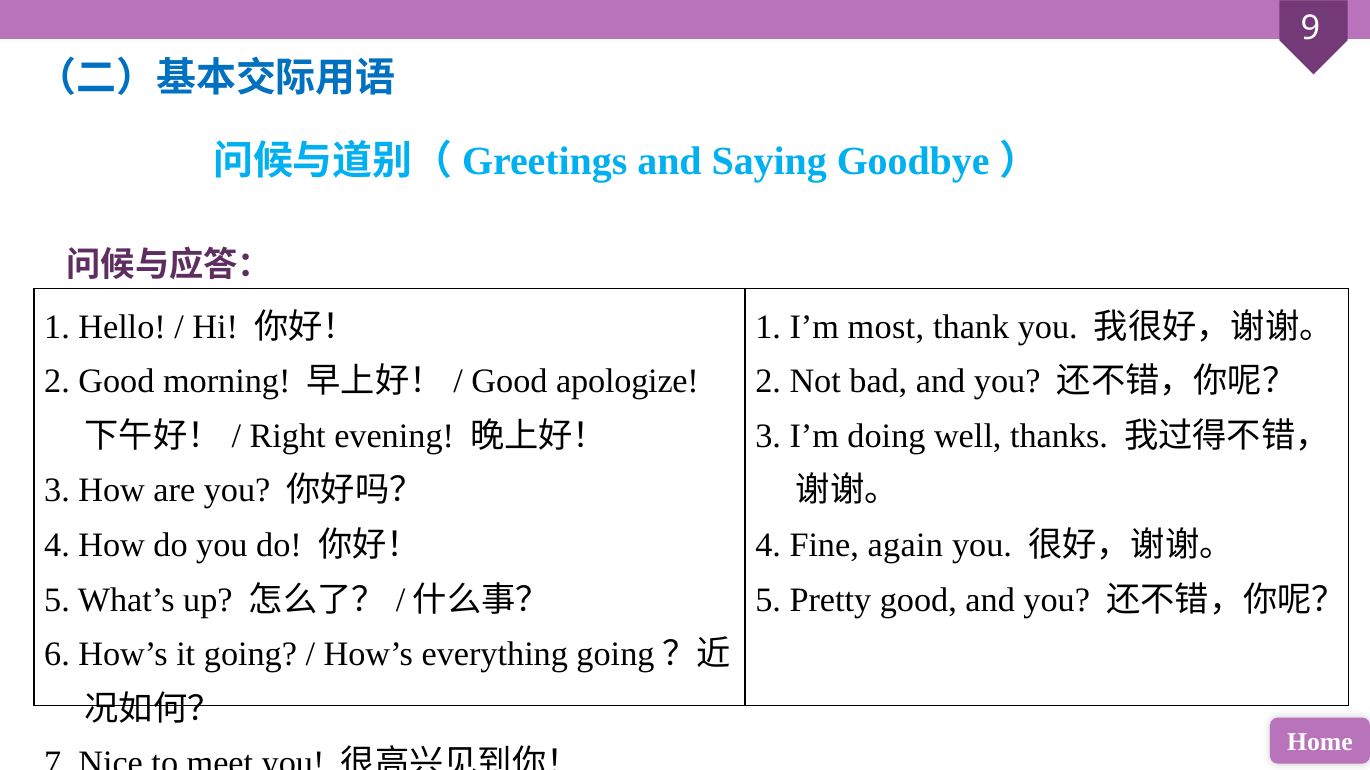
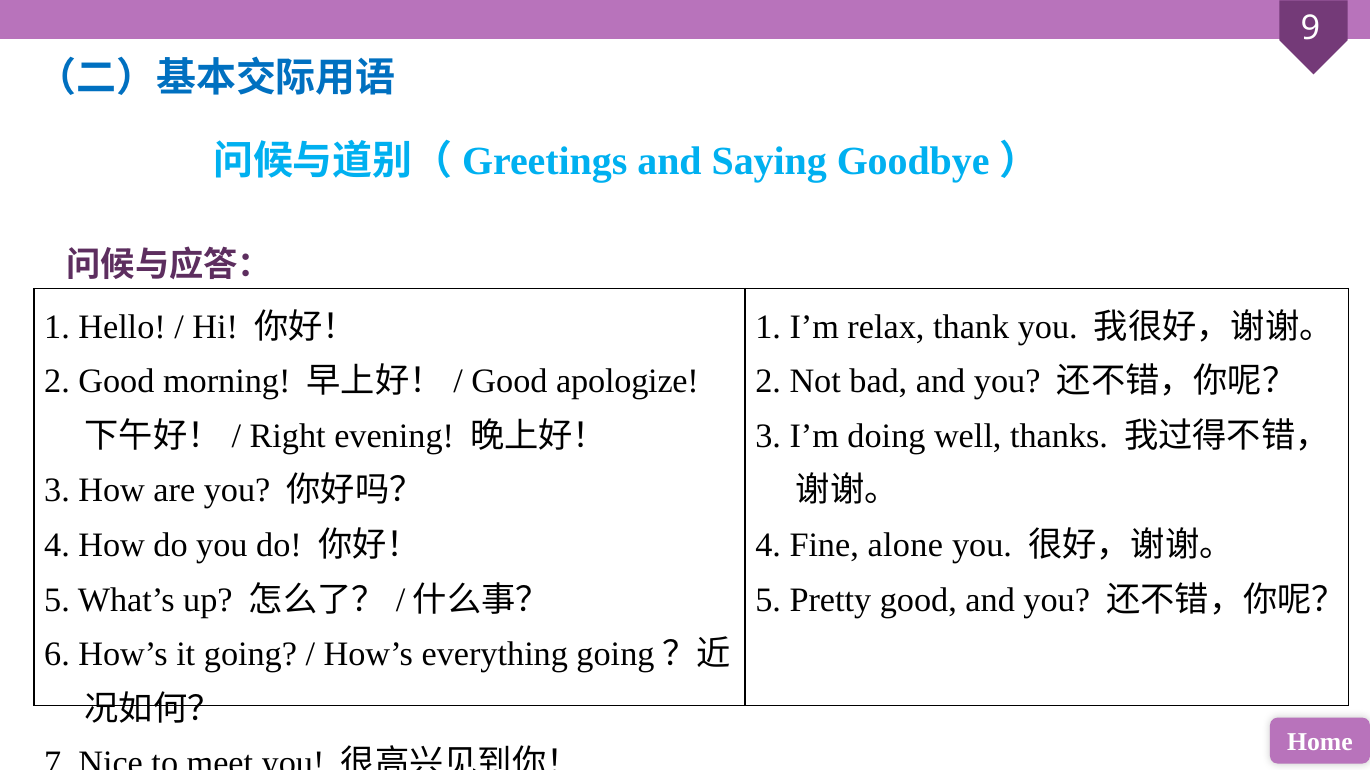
most: most -> relax (886, 327)
again: again -> alone (905, 546)
